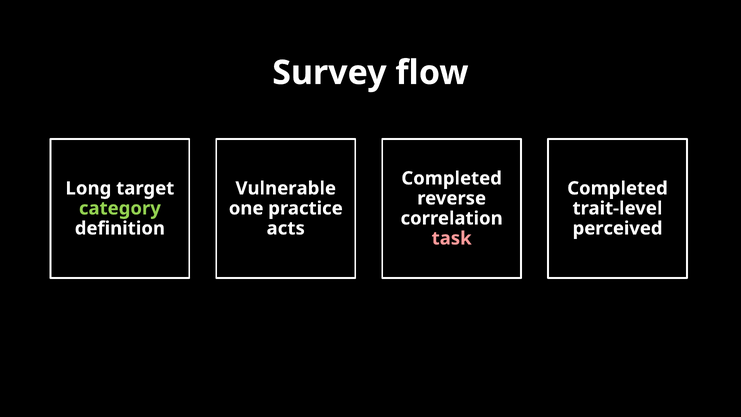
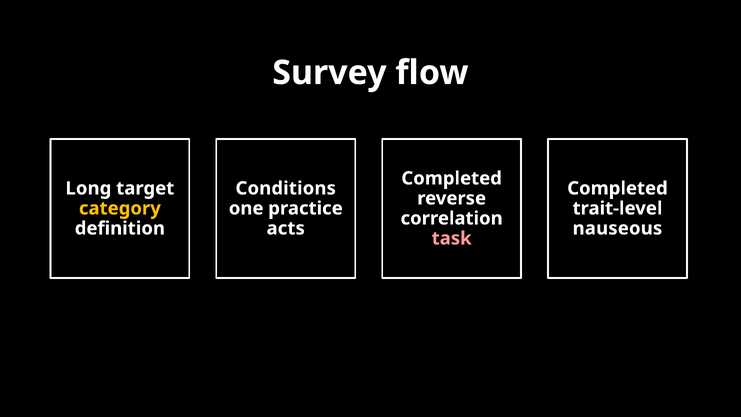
Vulnerable: Vulnerable -> Conditions (286, 188)
category colour: light green -> yellow (120, 208)
perceived: perceived -> nauseous (617, 228)
